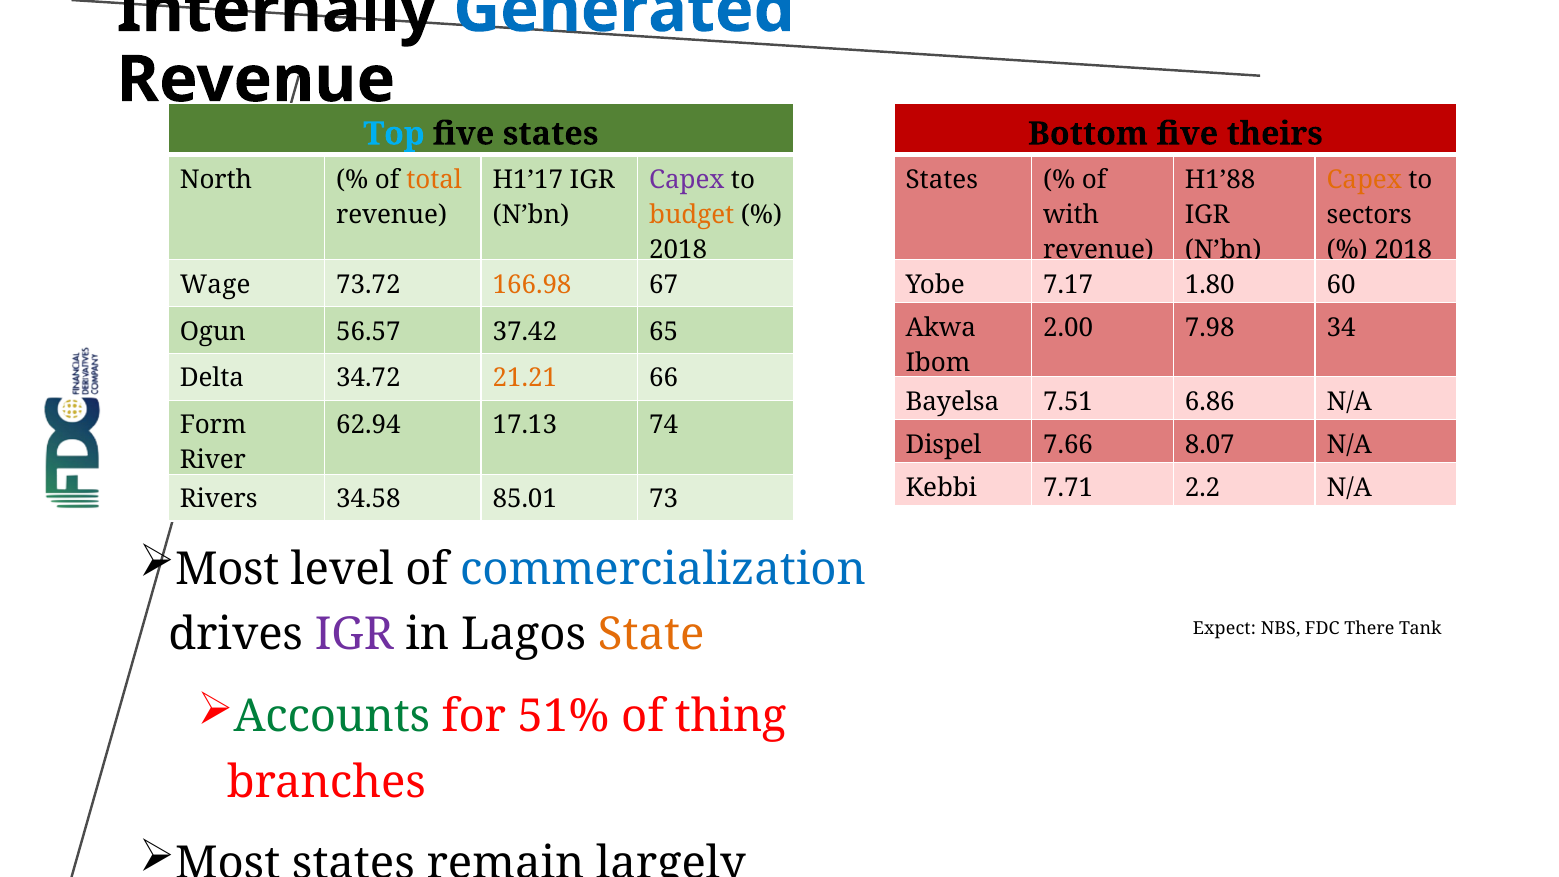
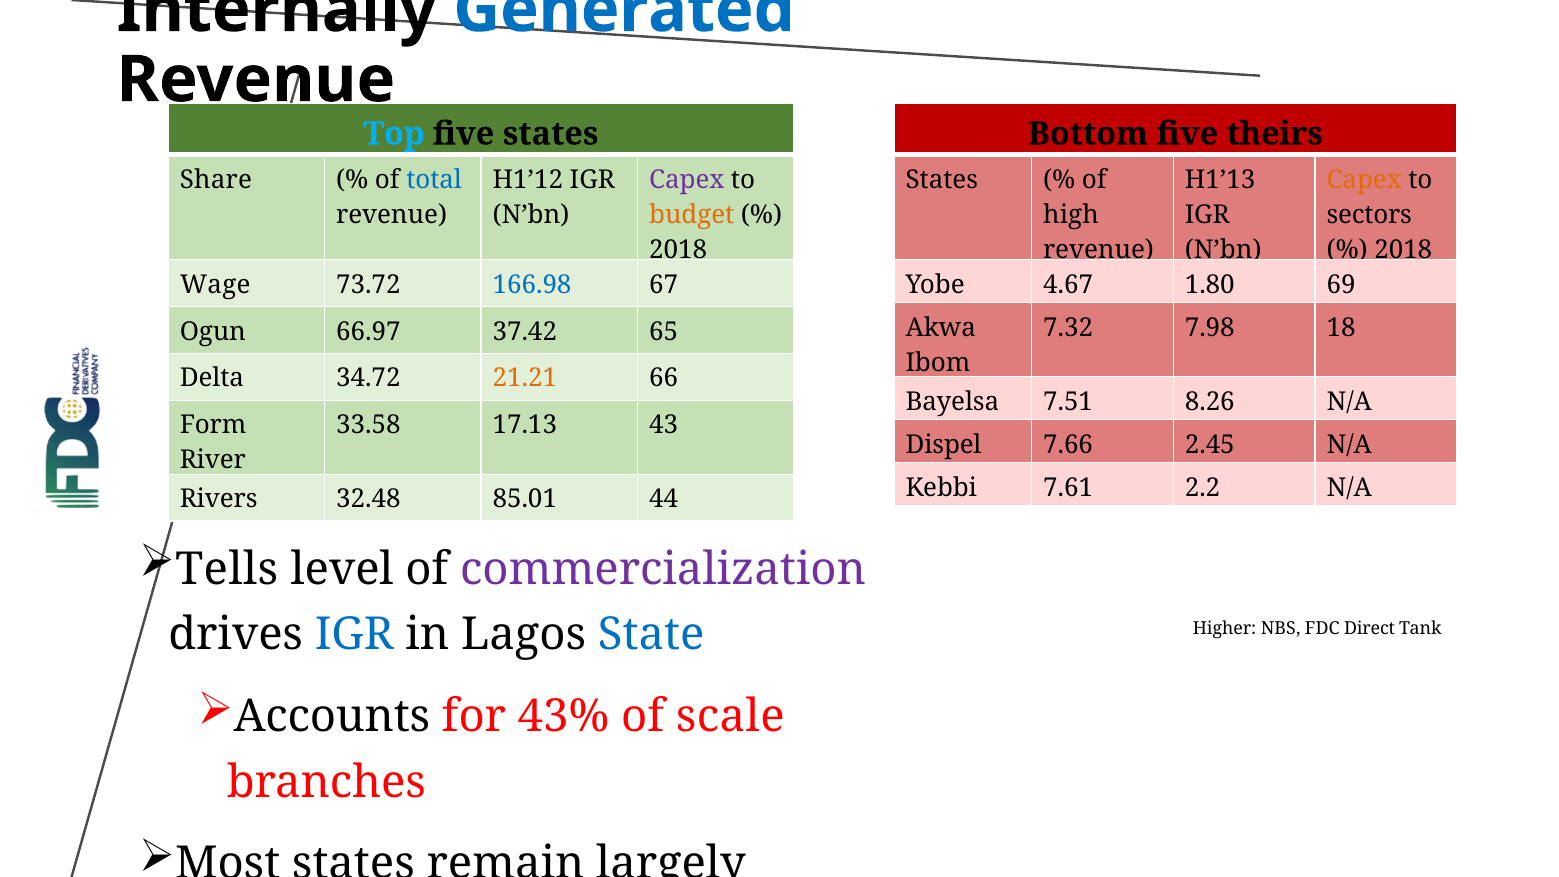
North: North -> Share (216, 179)
total colour: orange -> blue (434, 179)
H1’17: H1’17 -> H1’12 (528, 179)
H1’88: H1’88 -> H1’13 (1220, 179)
with: with -> high (1071, 215)
166.98 colour: orange -> blue (532, 285)
7.17: 7.17 -> 4.67 (1068, 285)
60: 60 -> 69 (1341, 285)
2.00: 2.00 -> 7.32 (1068, 328)
34: 34 -> 18 (1341, 328)
56.57: 56.57 -> 66.97 (368, 331)
6.86: 6.86 -> 8.26 (1210, 402)
62.94: 62.94 -> 33.58 (368, 425)
74: 74 -> 43 (664, 425)
8.07: 8.07 -> 2.45 (1210, 445)
7.71: 7.71 -> 7.61 (1068, 487)
34.58: 34.58 -> 32.48 (368, 499)
73: 73 -> 44 (664, 499)
Most: Most -> Tells (227, 569)
commercialization colour: blue -> purple (663, 569)
IGR colour: purple -> blue (354, 635)
State colour: orange -> blue (651, 635)
Expect: Expect -> Higher (1225, 628)
There: There -> Direct (1370, 628)
Accounts colour: green -> black (332, 716)
51%: 51% -> 43% (564, 716)
thing: thing -> scale (730, 716)
